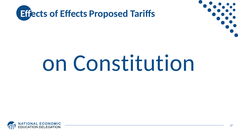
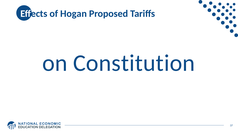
of Effects: Effects -> Hogan (74, 14)
